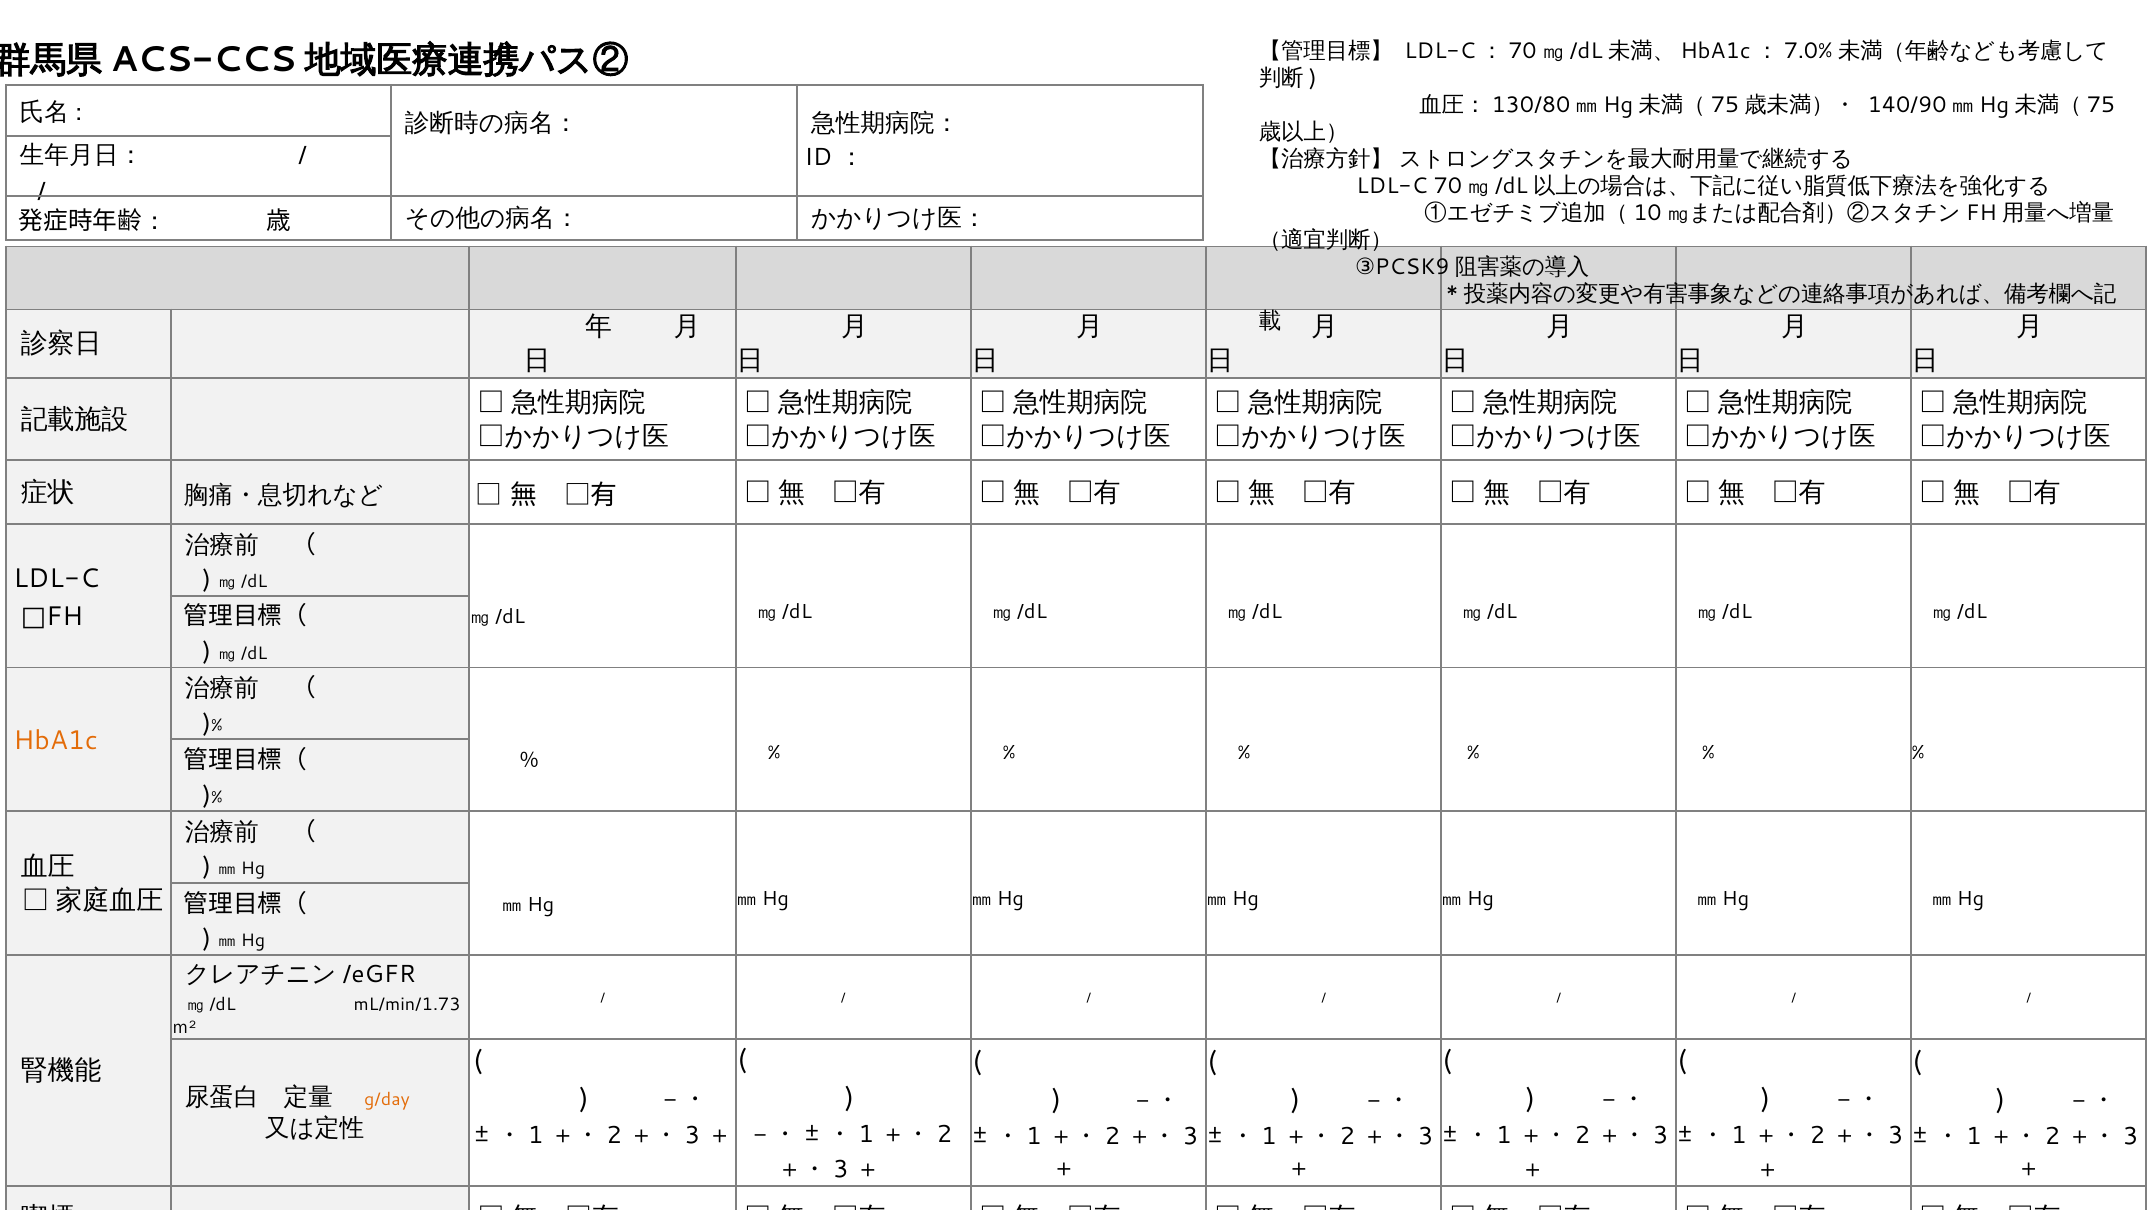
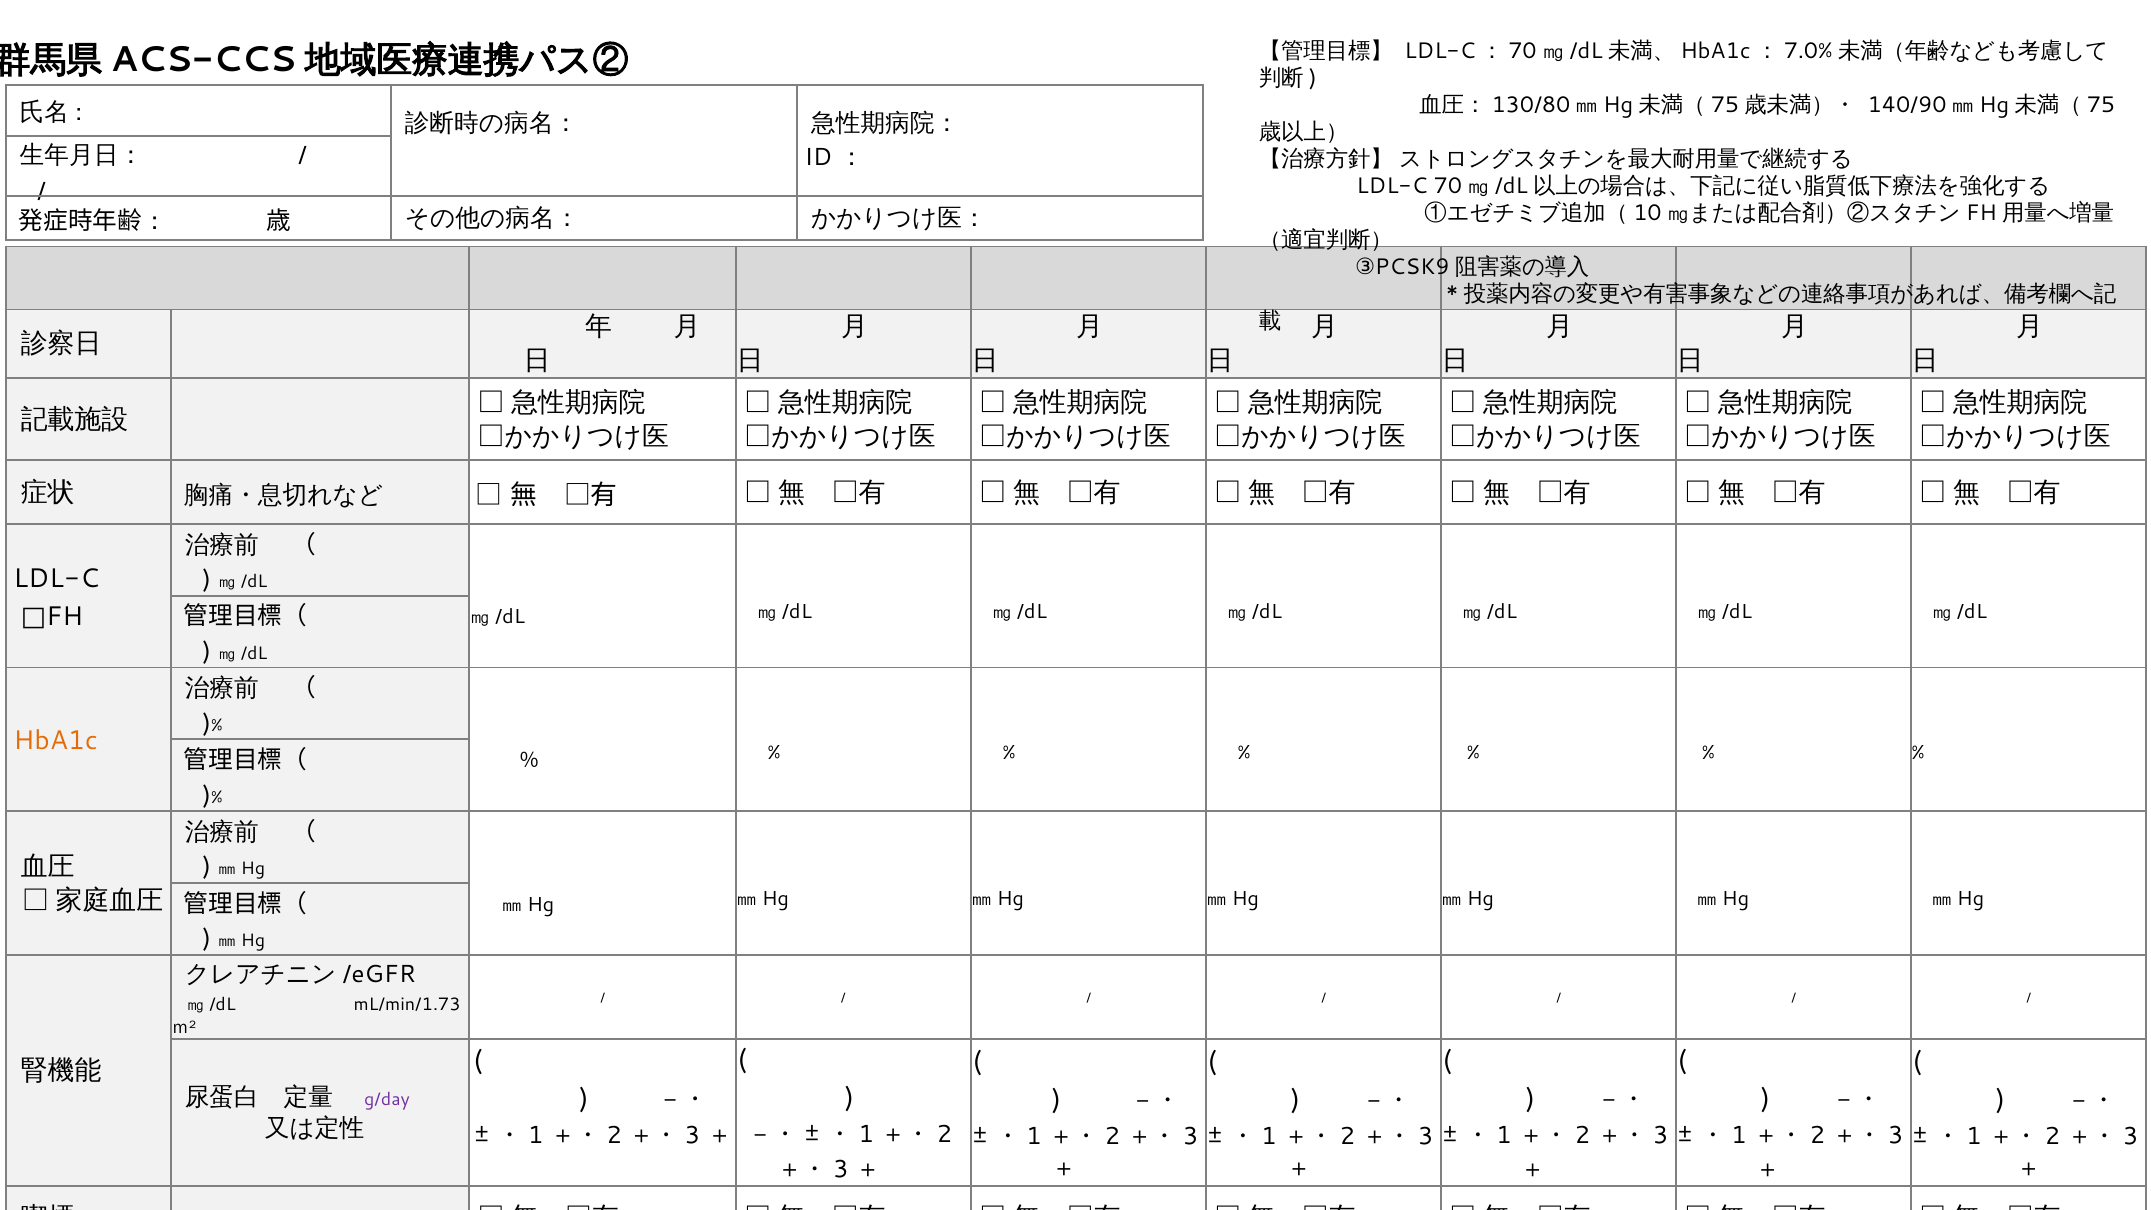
g/day colour: orange -> purple (387, 1100)
